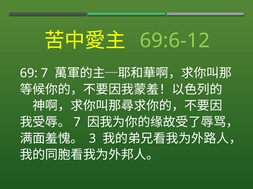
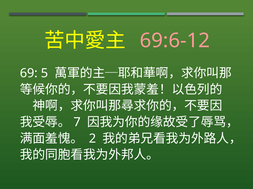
69:6-12 colour: light green -> pink (175, 41)
69 7: 7 -> 5 (45, 73)
3: 3 -> 2 (93, 139)
